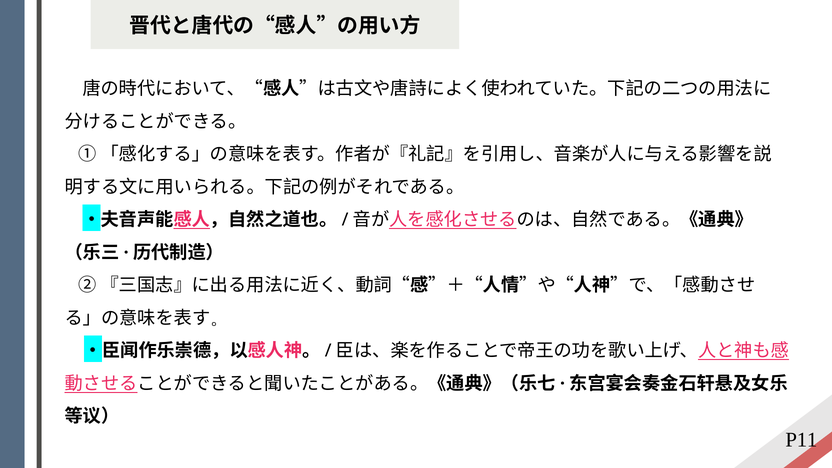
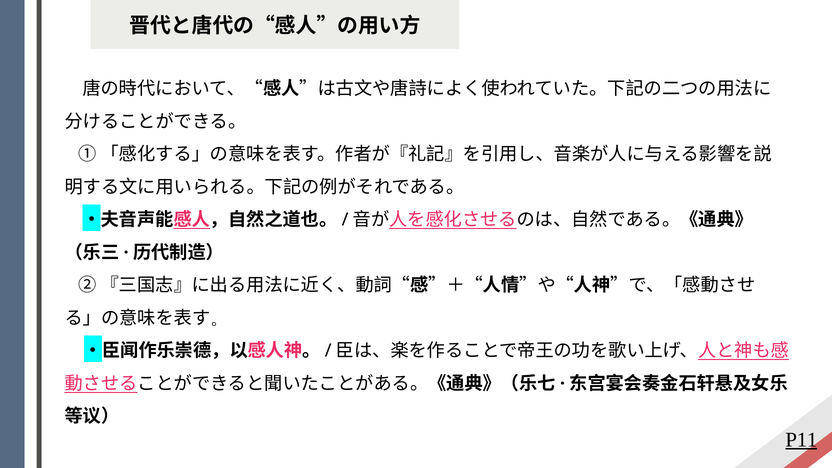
P11 underline: none -> present (801, 440)
